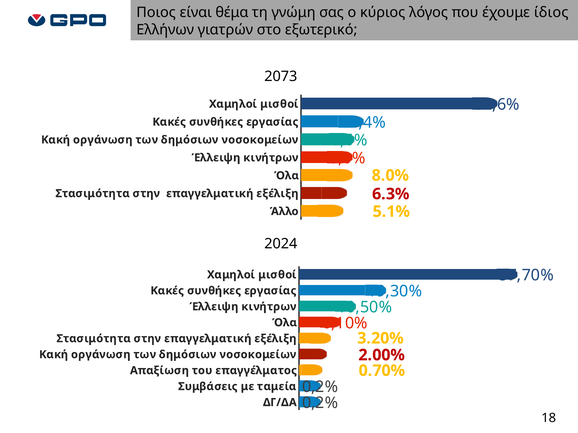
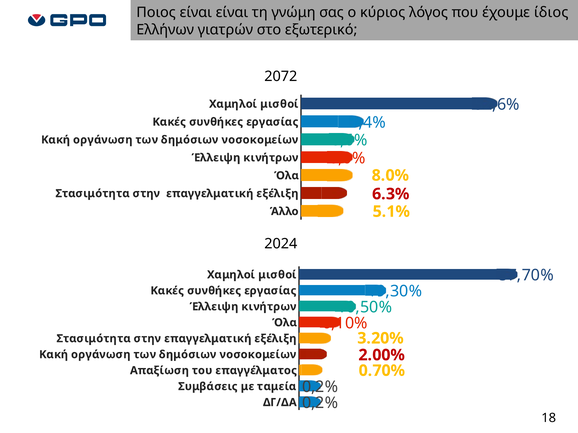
είναι θέμα: θέμα -> είναι (232, 13)
2073: 2073 -> 2072 (281, 77)
